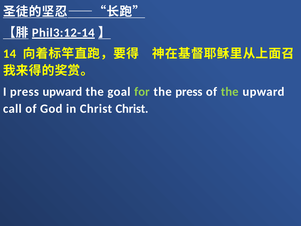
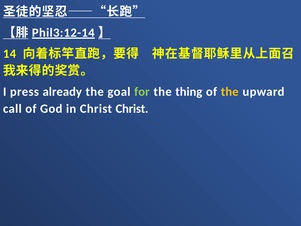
press upward: upward -> already (62, 92)
the press: press -> thing (189, 92)
the colour: light green -> yellow (230, 92)
